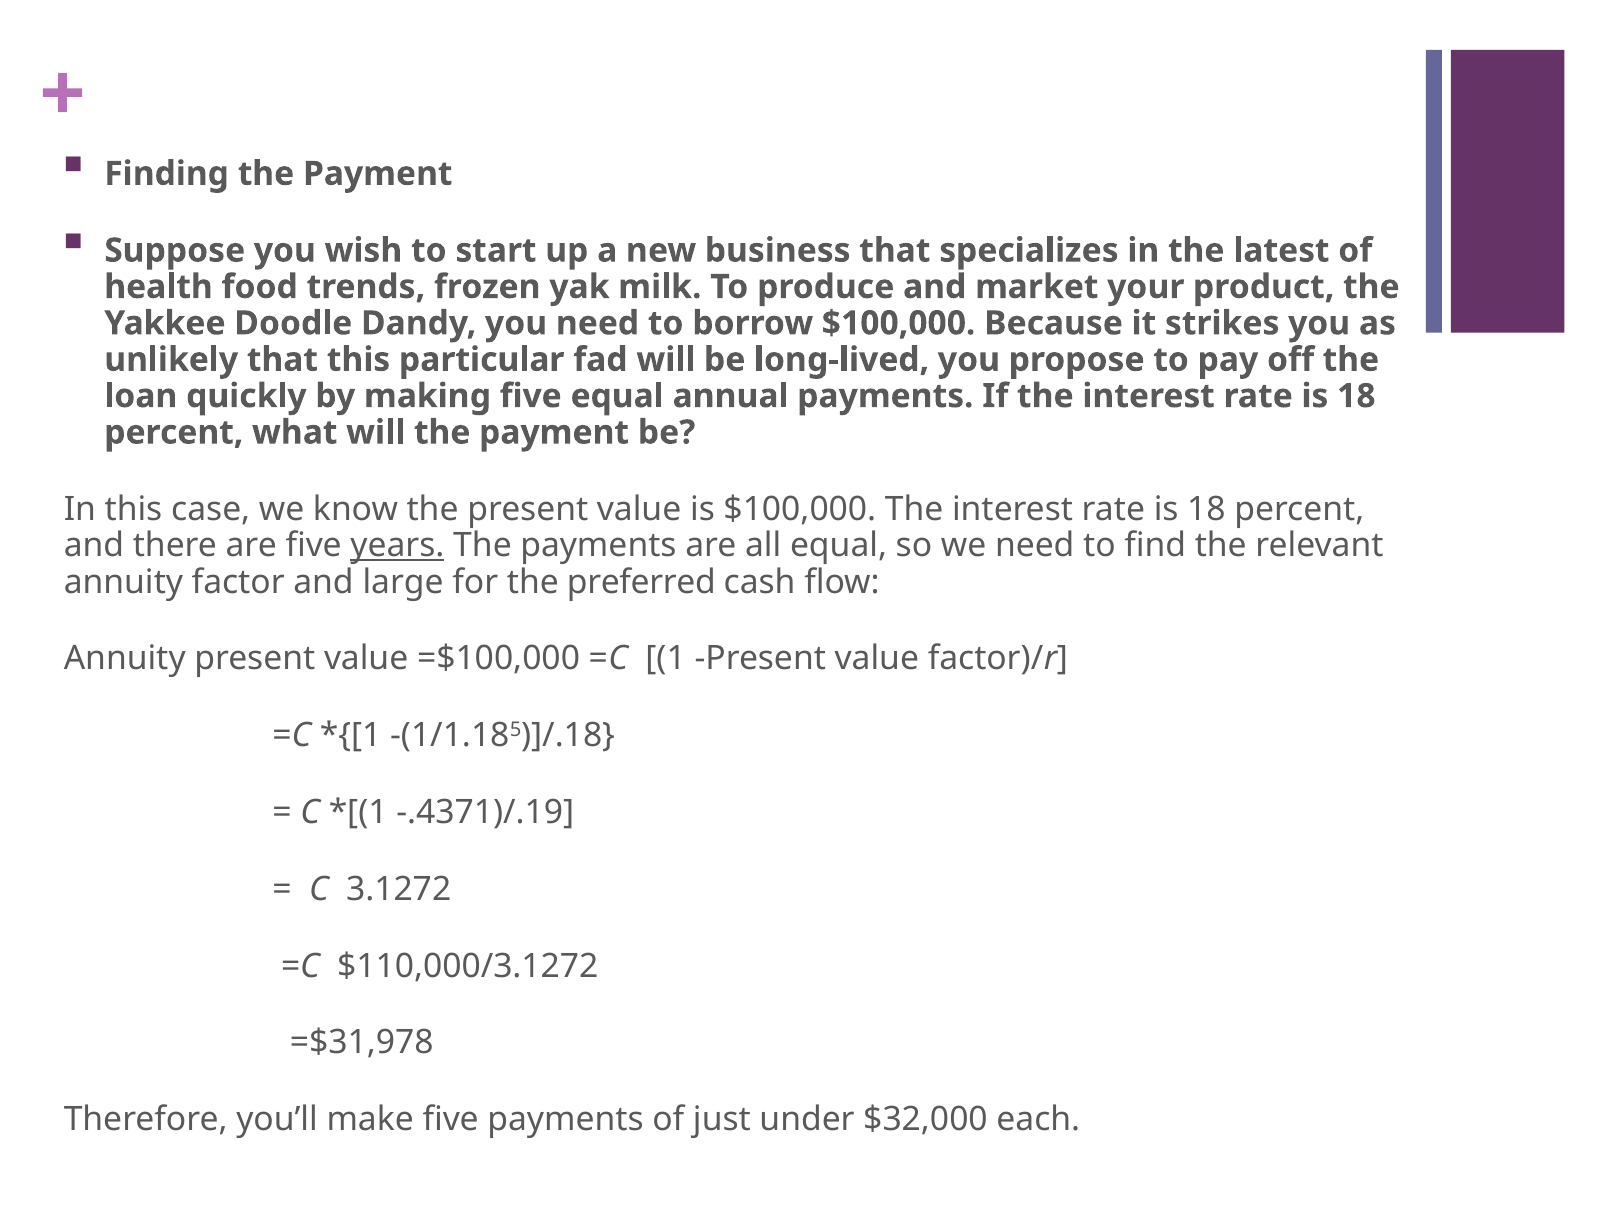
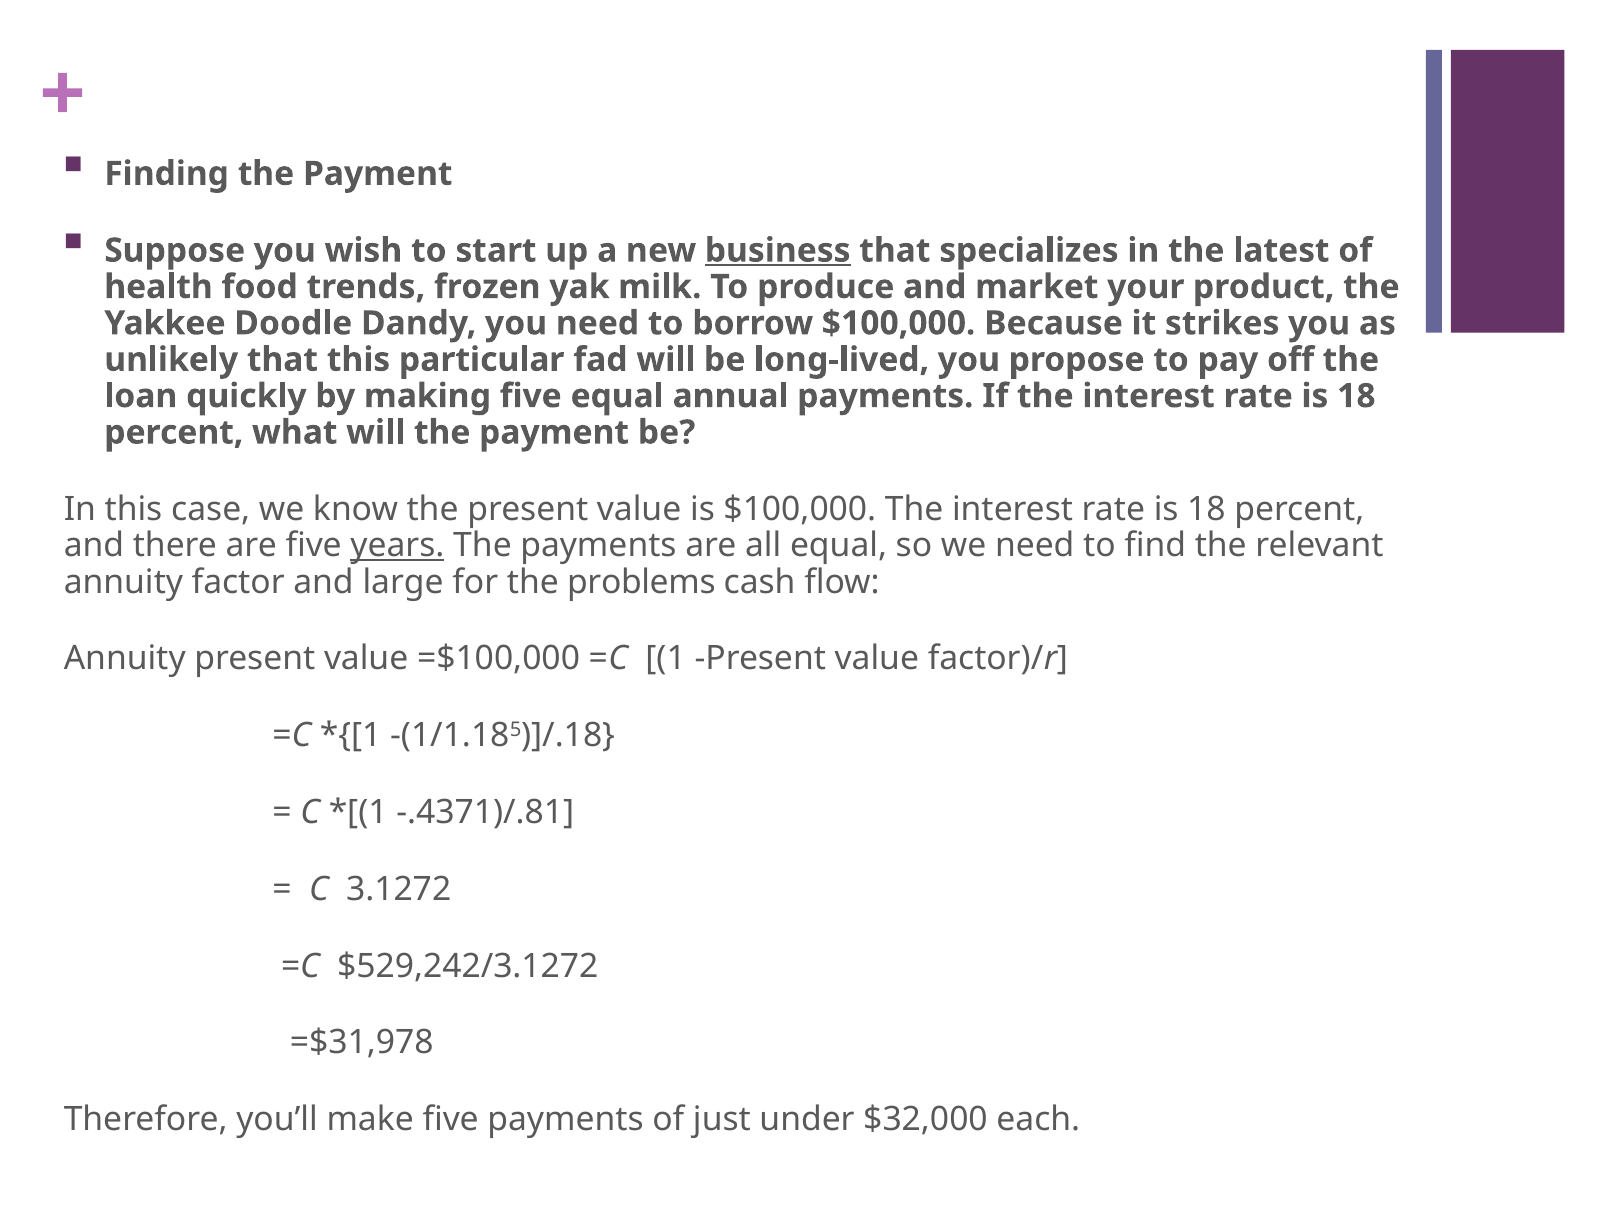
business underline: none -> present (778, 251)
preferred: preferred -> problems (641, 582)
-.4371)/.19: -.4371)/.19 -> -.4371)/.81 (485, 812)
$110,000/3.1272: $110,000/3.1272 -> $529,242/3.1272 (468, 966)
